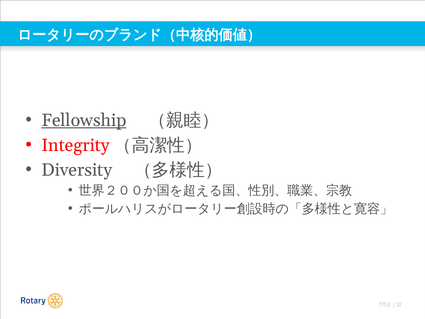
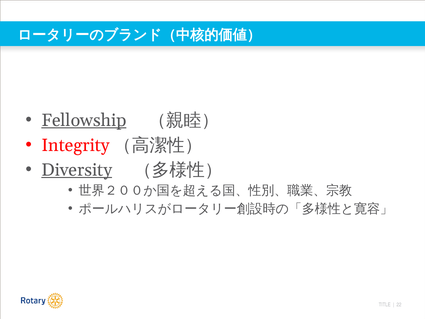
Diversity underline: none -> present (77, 170)
